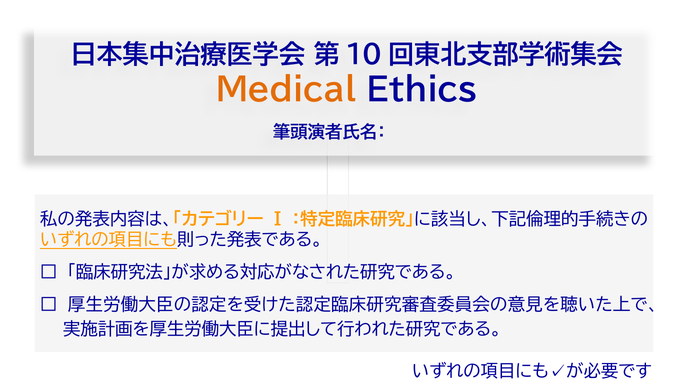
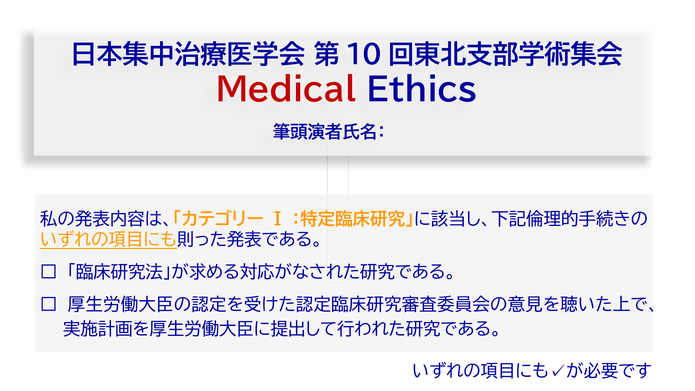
Medical colour: orange -> red (286, 90)
